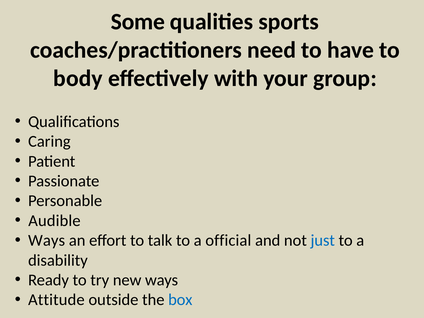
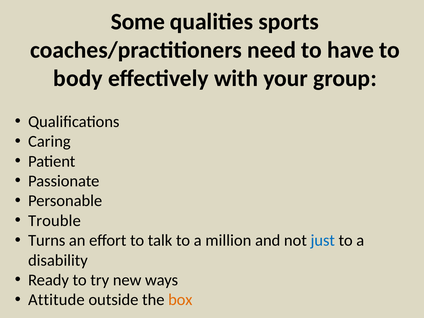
Audible: Audible -> Trouble (54, 221)
Ways: Ways -> Turns (47, 240)
official: official -> million (228, 240)
box colour: blue -> orange (180, 300)
